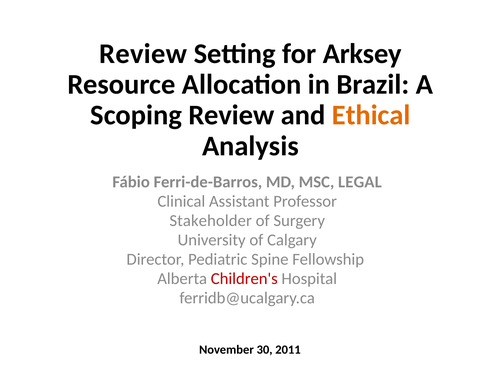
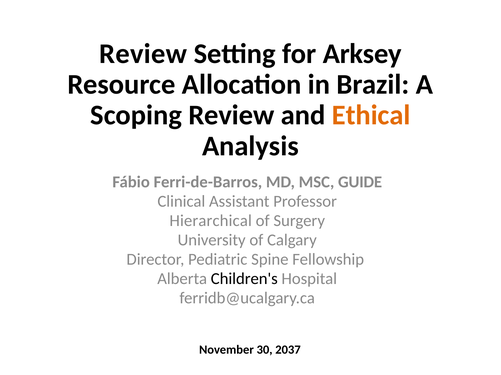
LEGAL: LEGAL -> GUIDE (360, 182)
Stakeholder: Stakeholder -> Hierarchical (211, 221)
Children's colour: red -> black (244, 279)
2011: 2011 -> 2037 (288, 351)
